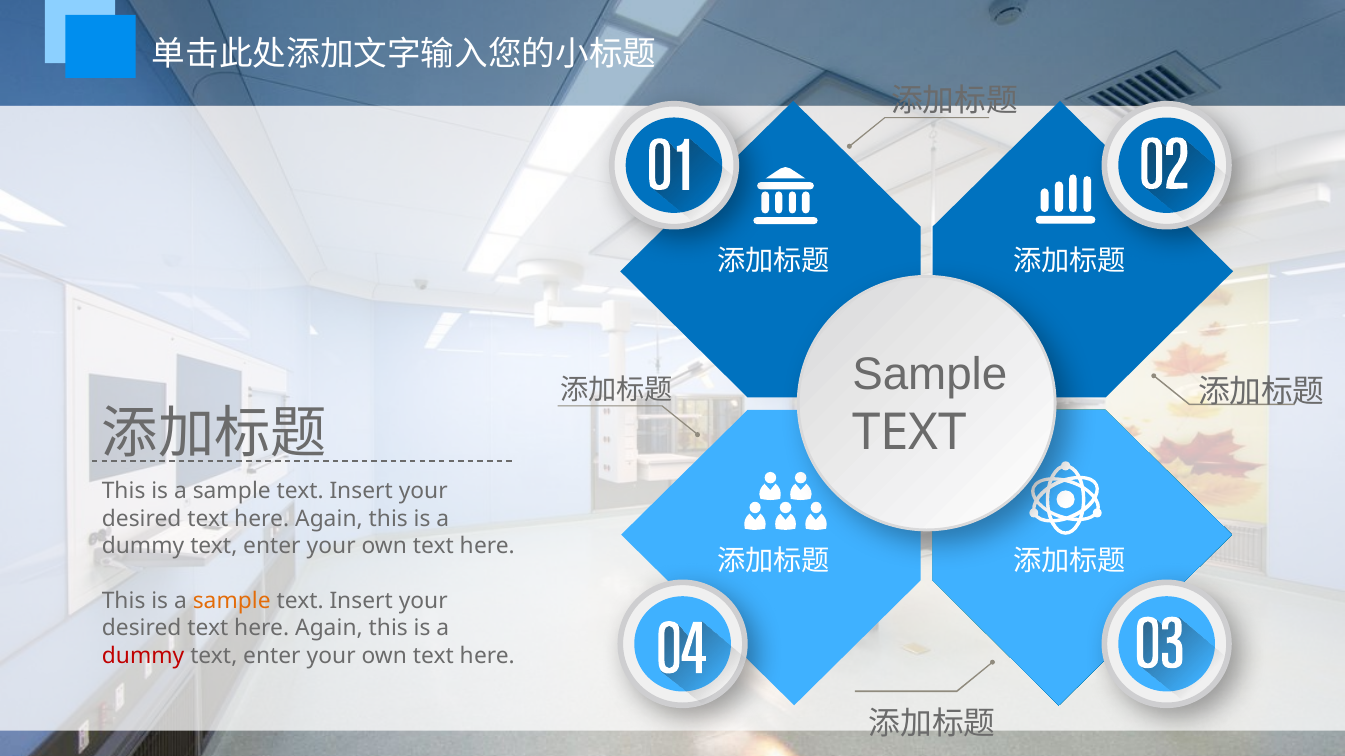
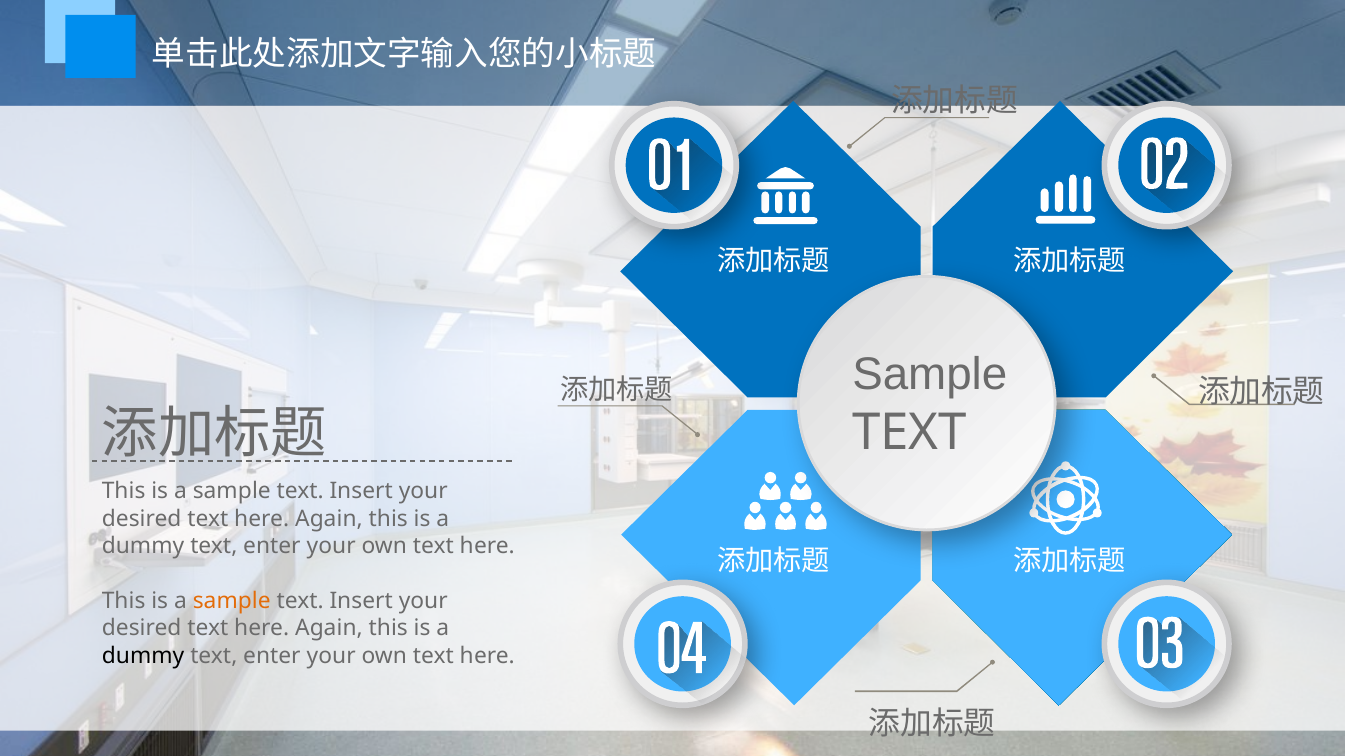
dummy colour: red -> black (143, 656)
